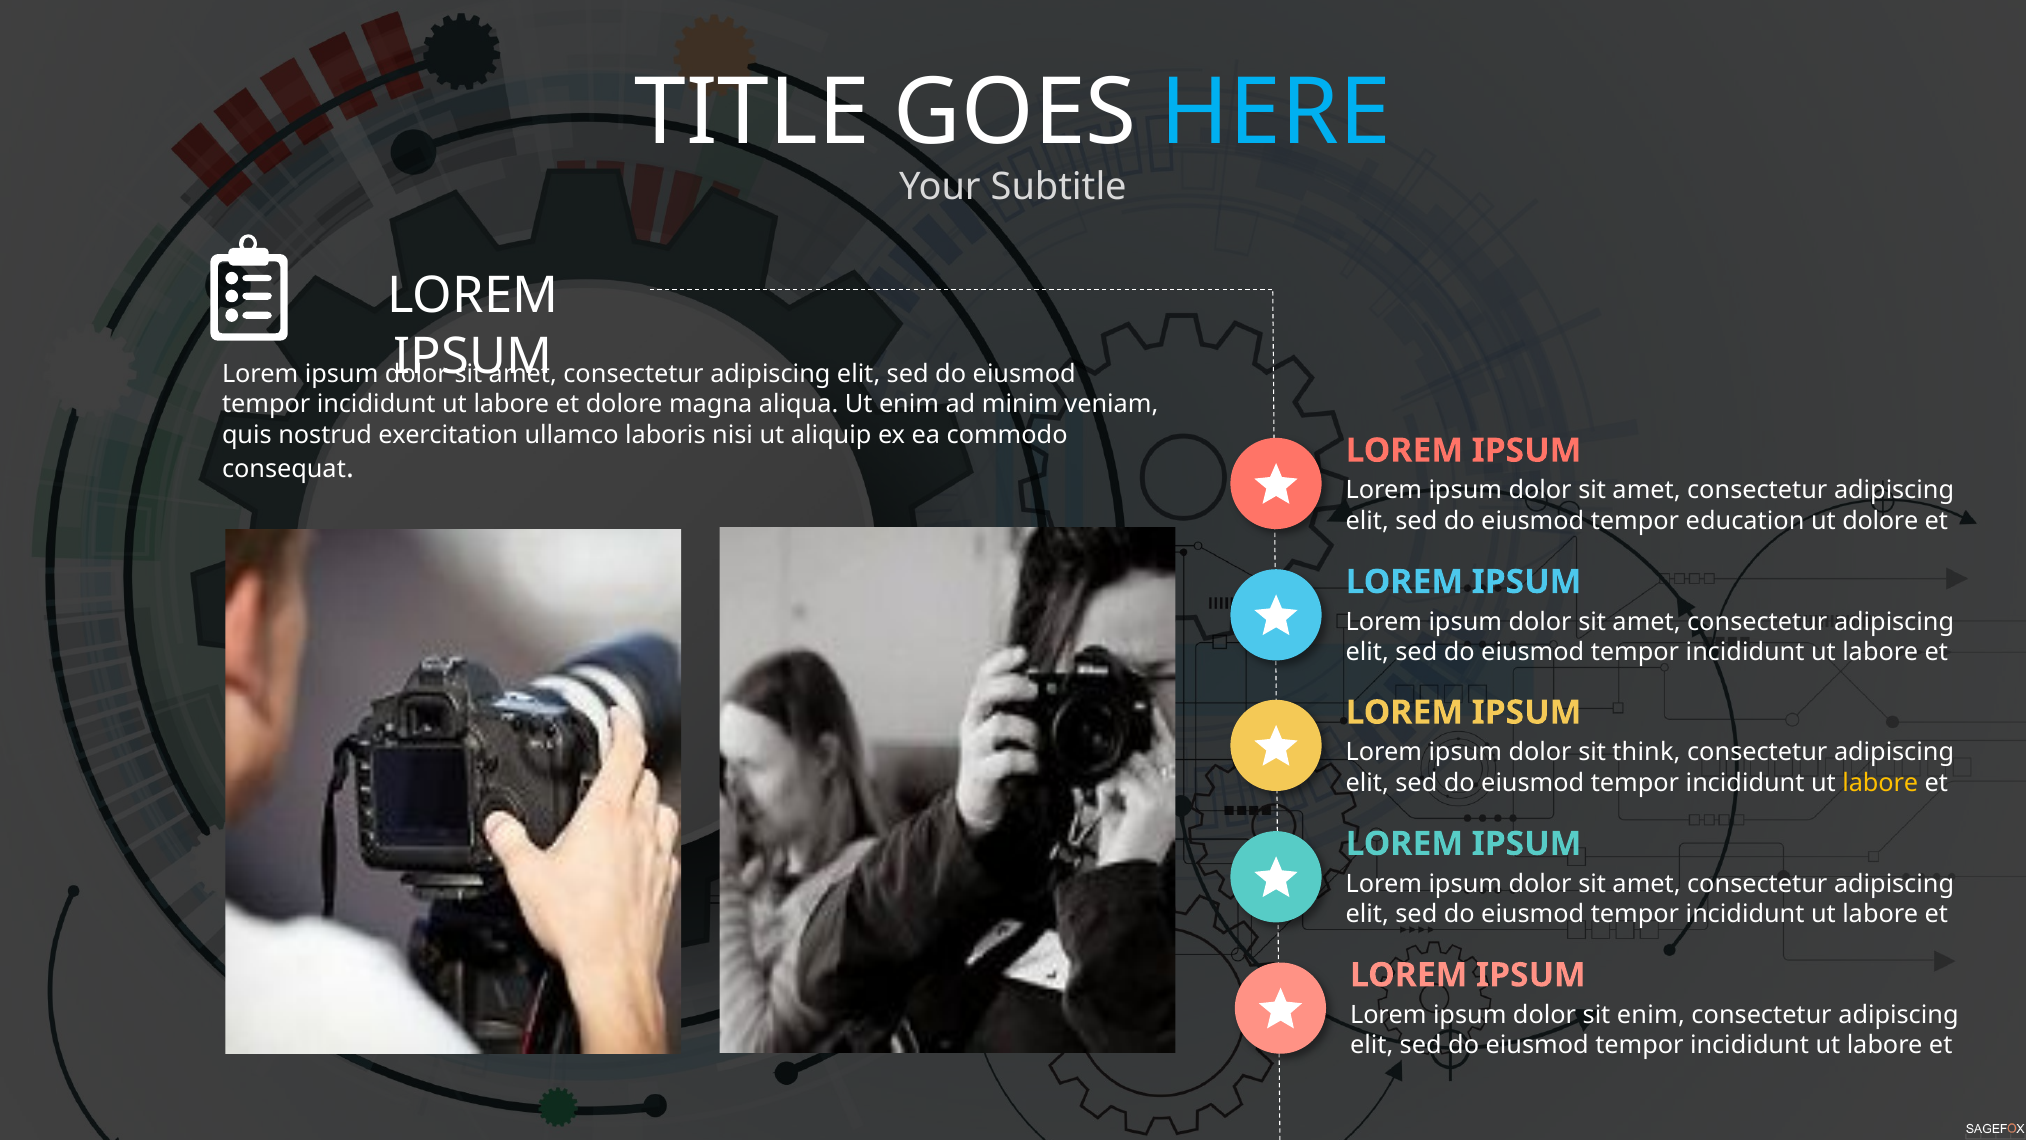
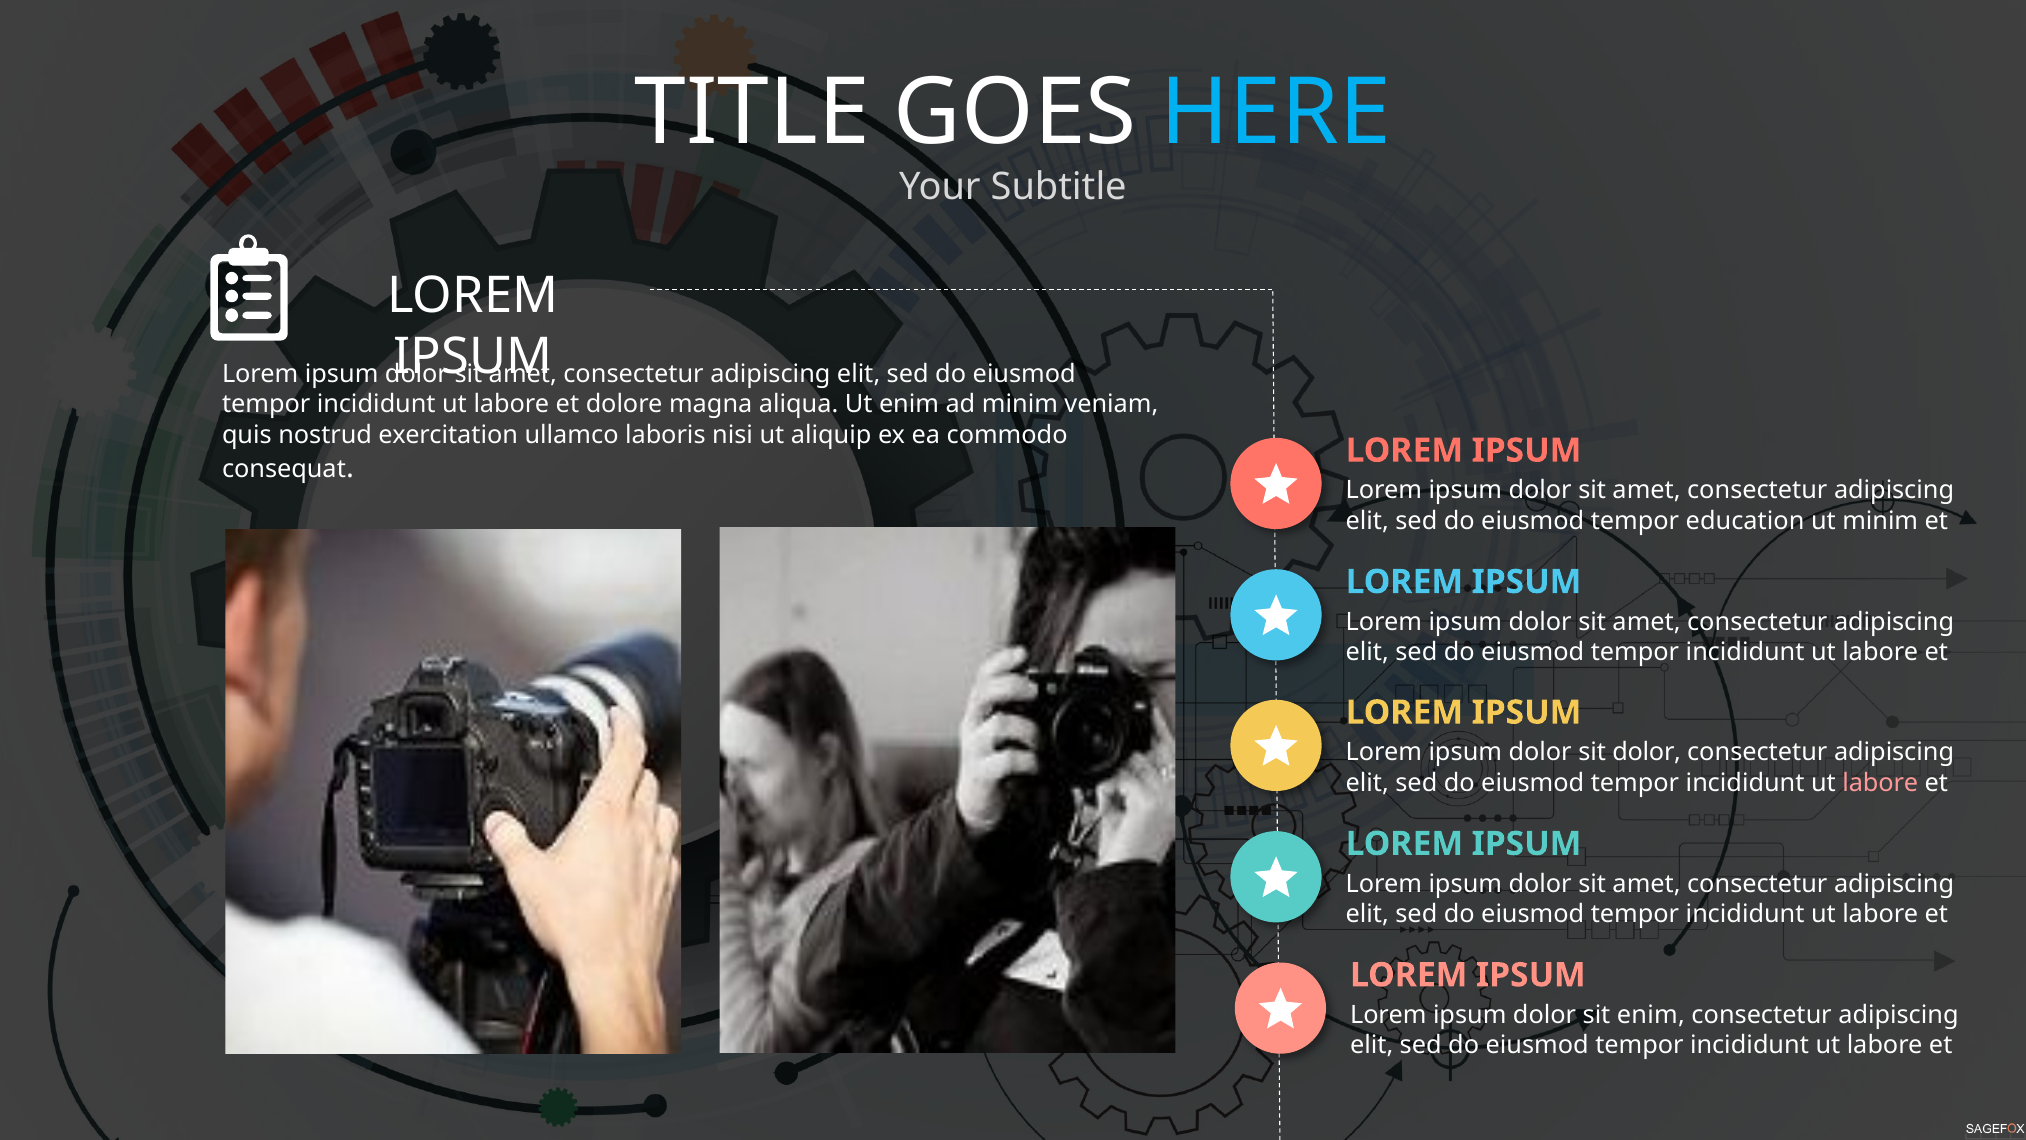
ut dolore: dolore -> minim (1880, 521)
sit think: think -> dolor (1647, 752)
labore colour: yellow -> pink (1880, 783)
